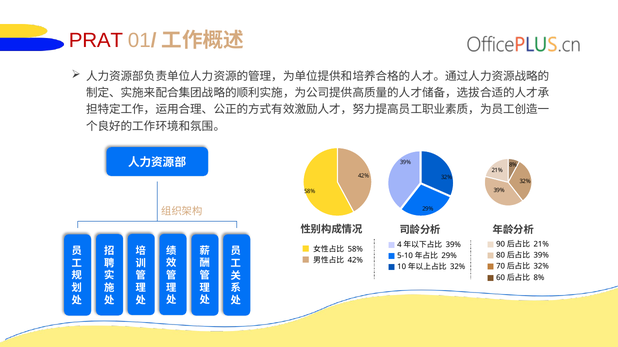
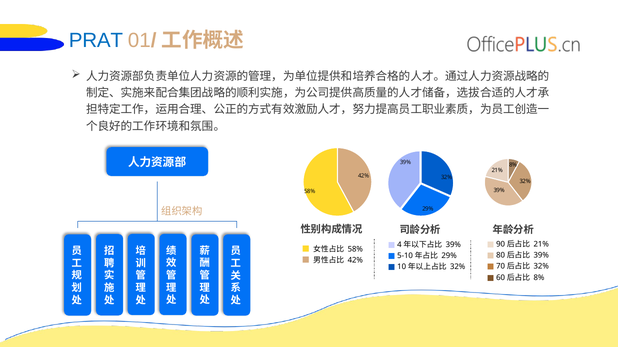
PRAT colour: red -> blue (96, 40)
